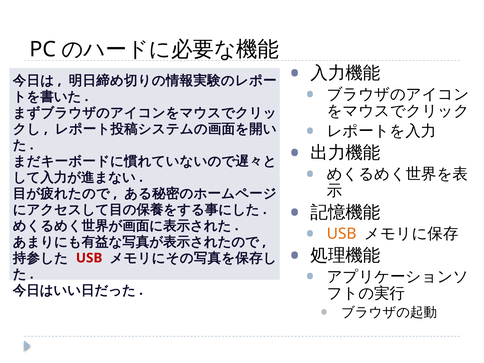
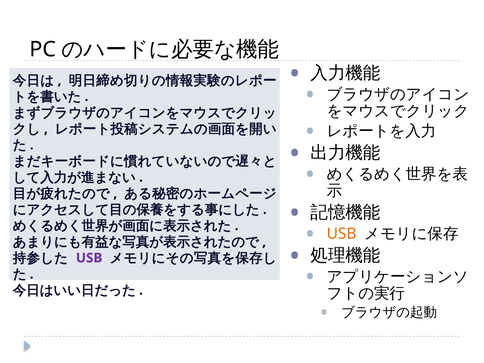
USB colour: red -> purple (89, 258)
